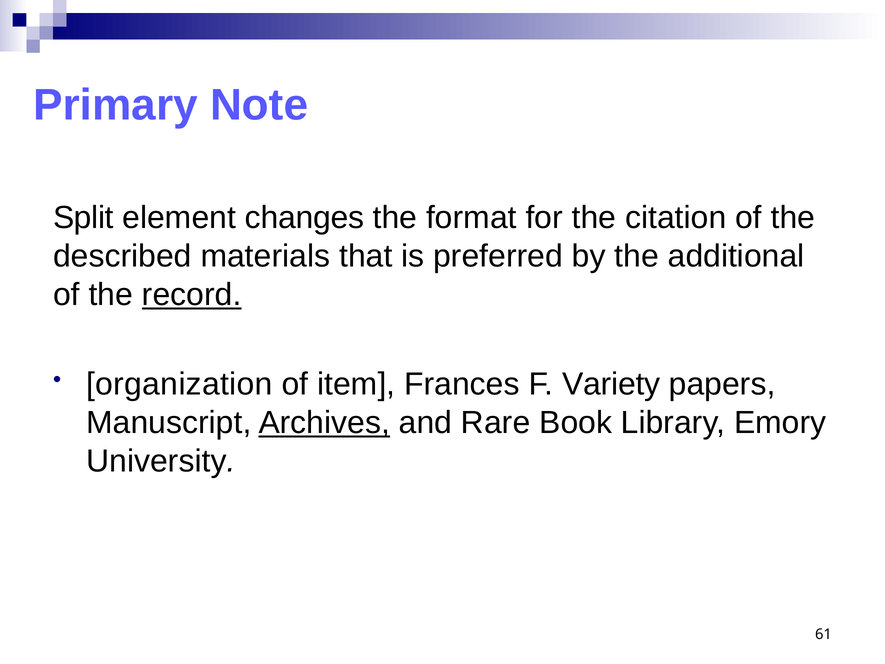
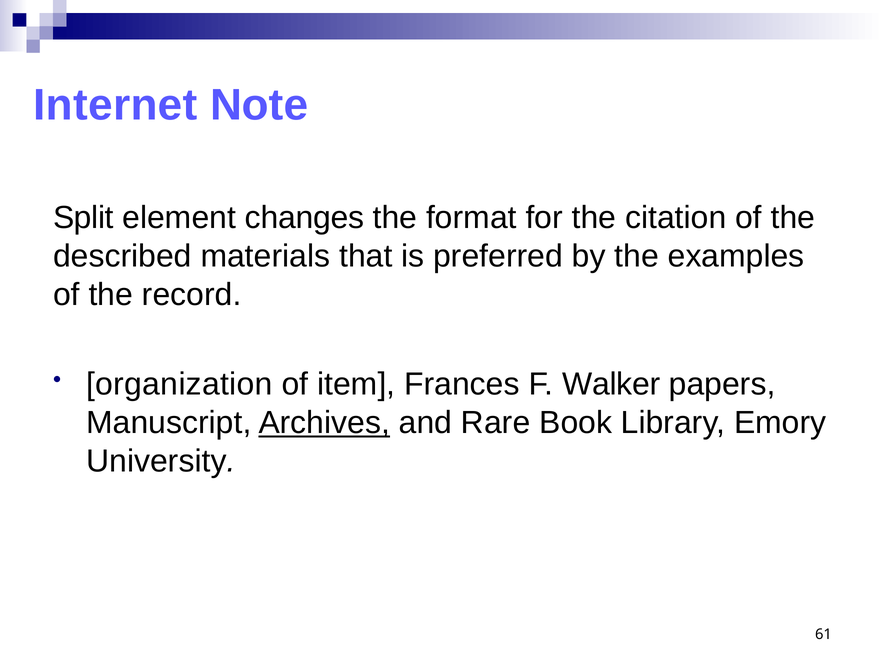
Primary: Primary -> Internet (115, 105)
additional: additional -> examples (736, 256)
record underline: present -> none (192, 295)
Variety: Variety -> Walker (611, 384)
